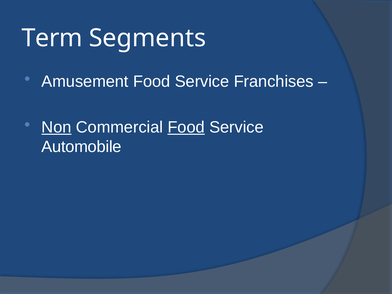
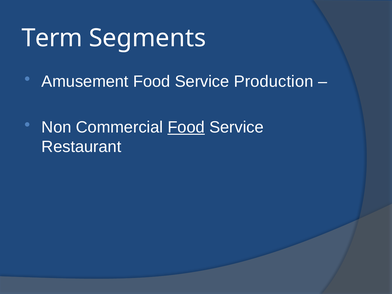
Franchises: Franchises -> Production (274, 81)
Non underline: present -> none (56, 127)
Automobile: Automobile -> Restaurant (81, 147)
